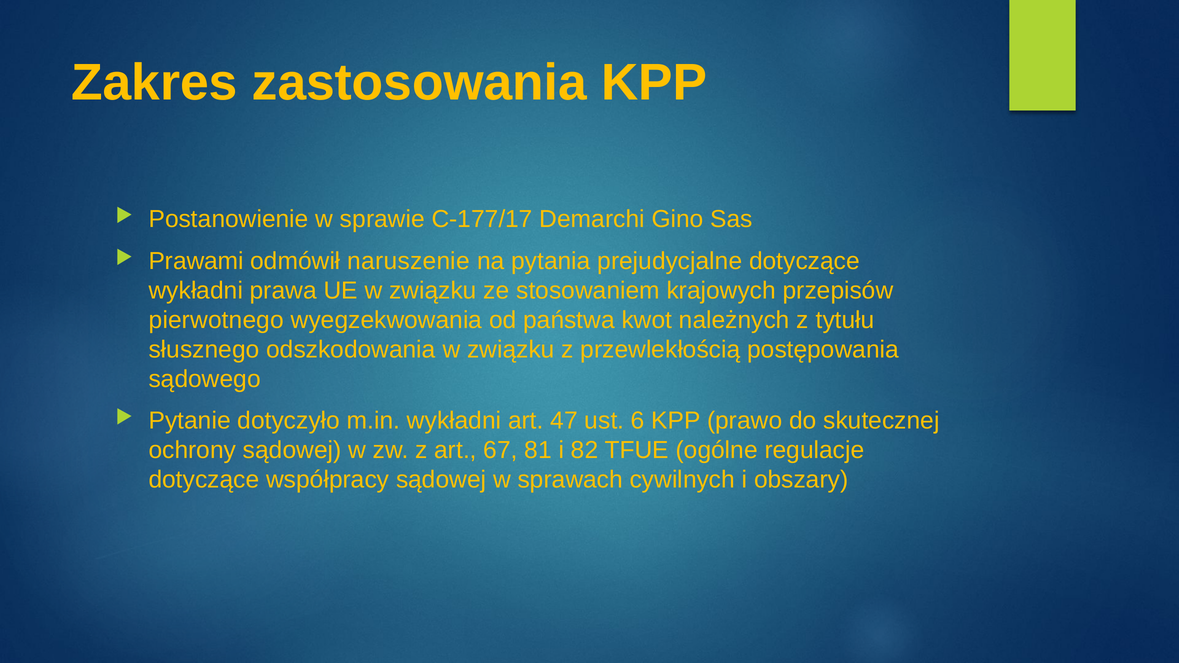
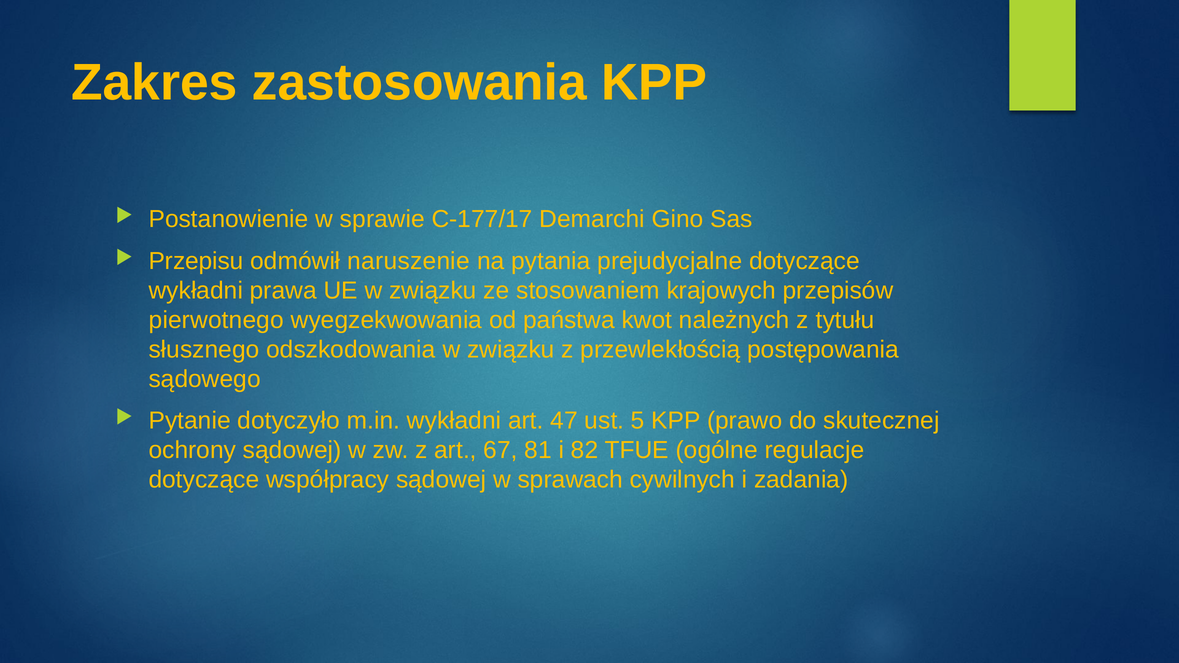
Prawami: Prawami -> Przepisu (196, 261)
6: 6 -> 5 (638, 421)
obszary: obszary -> zadania (801, 480)
